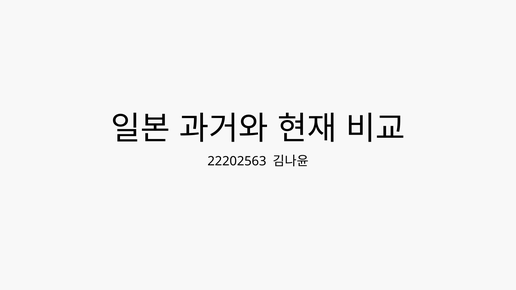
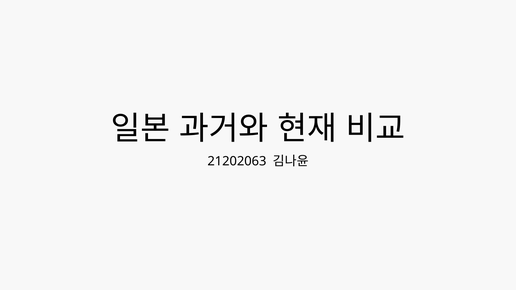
22202563: 22202563 -> 21202063 (237, 161)
